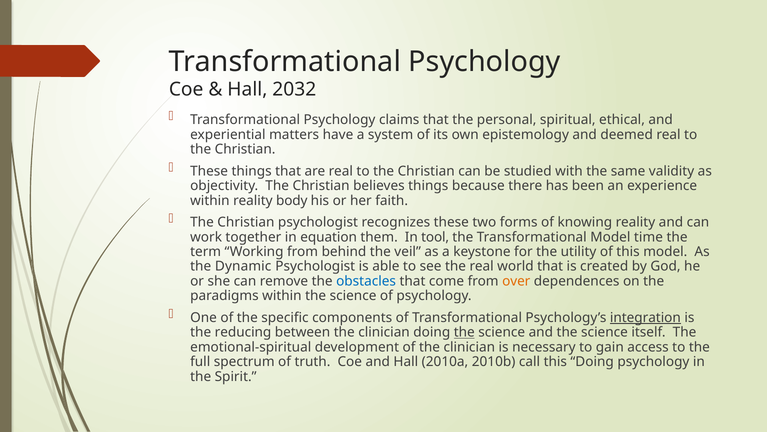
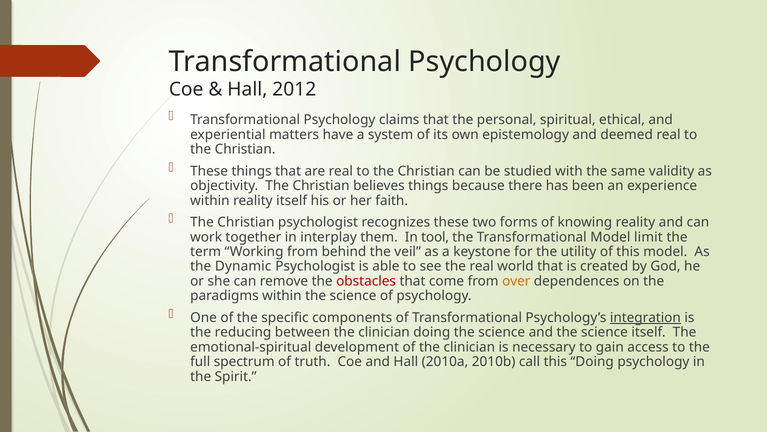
2032: 2032 -> 2012 (294, 90)
reality body: body -> itself (292, 200)
equation: equation -> interplay (329, 237)
time: time -> limit (648, 237)
obstacles colour: blue -> red (366, 281)
the underline: present -> none (464, 332)
